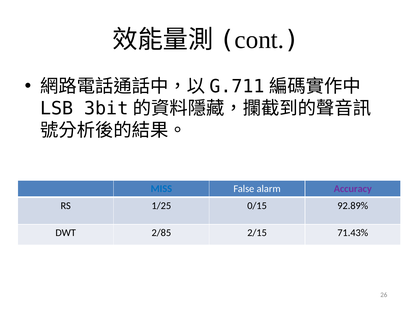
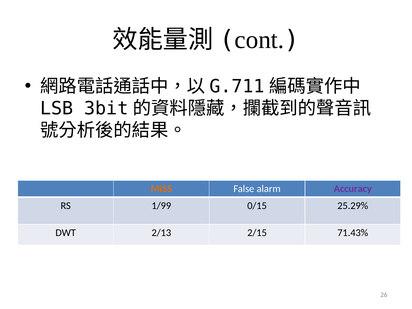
MISS colour: blue -> orange (161, 189)
1/25: 1/25 -> 1/99 (161, 206)
92.89%: 92.89% -> 25.29% (353, 206)
2/85: 2/85 -> 2/13 (161, 233)
